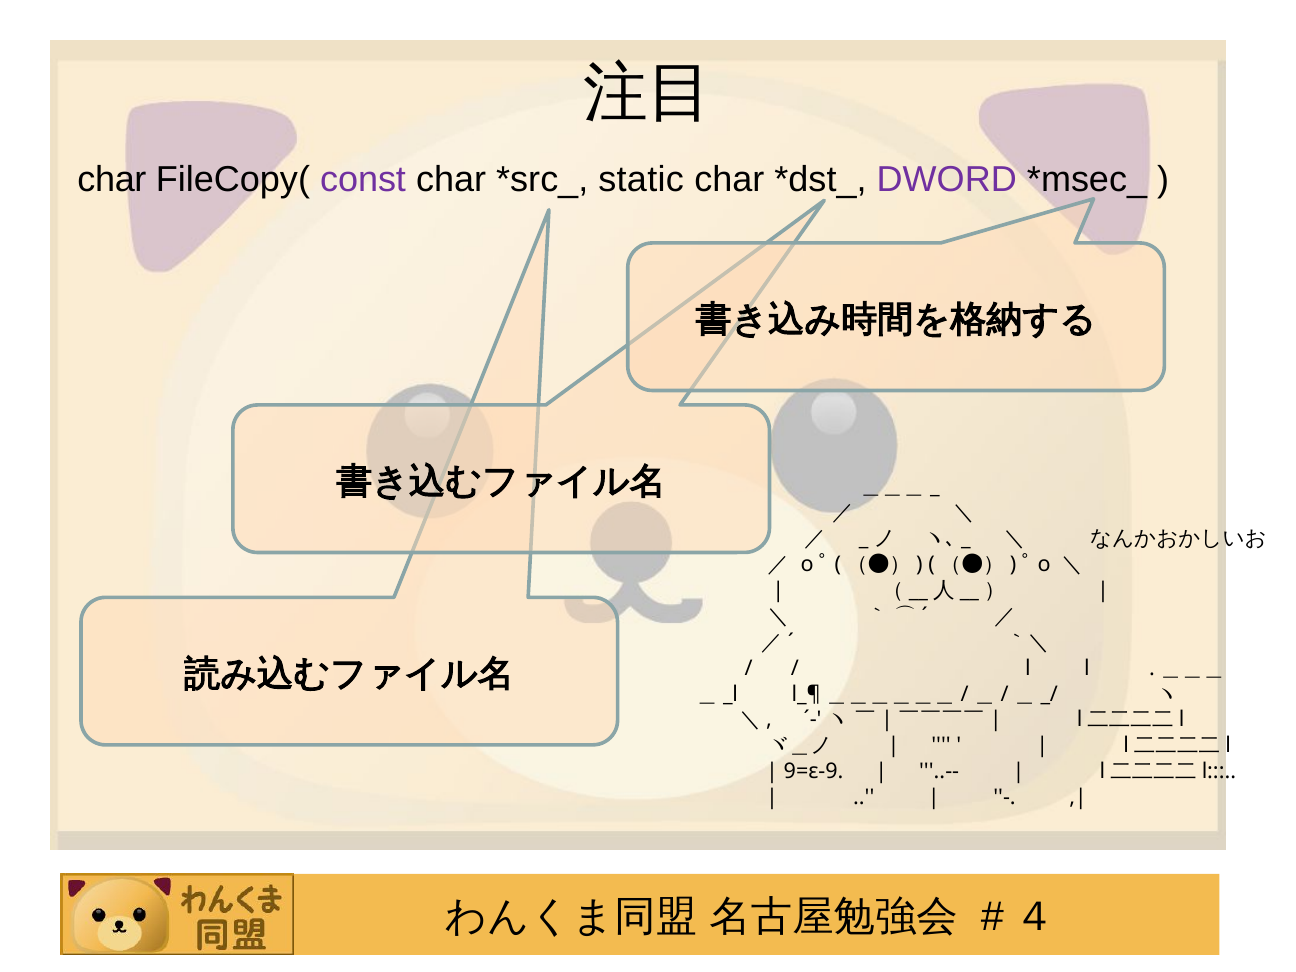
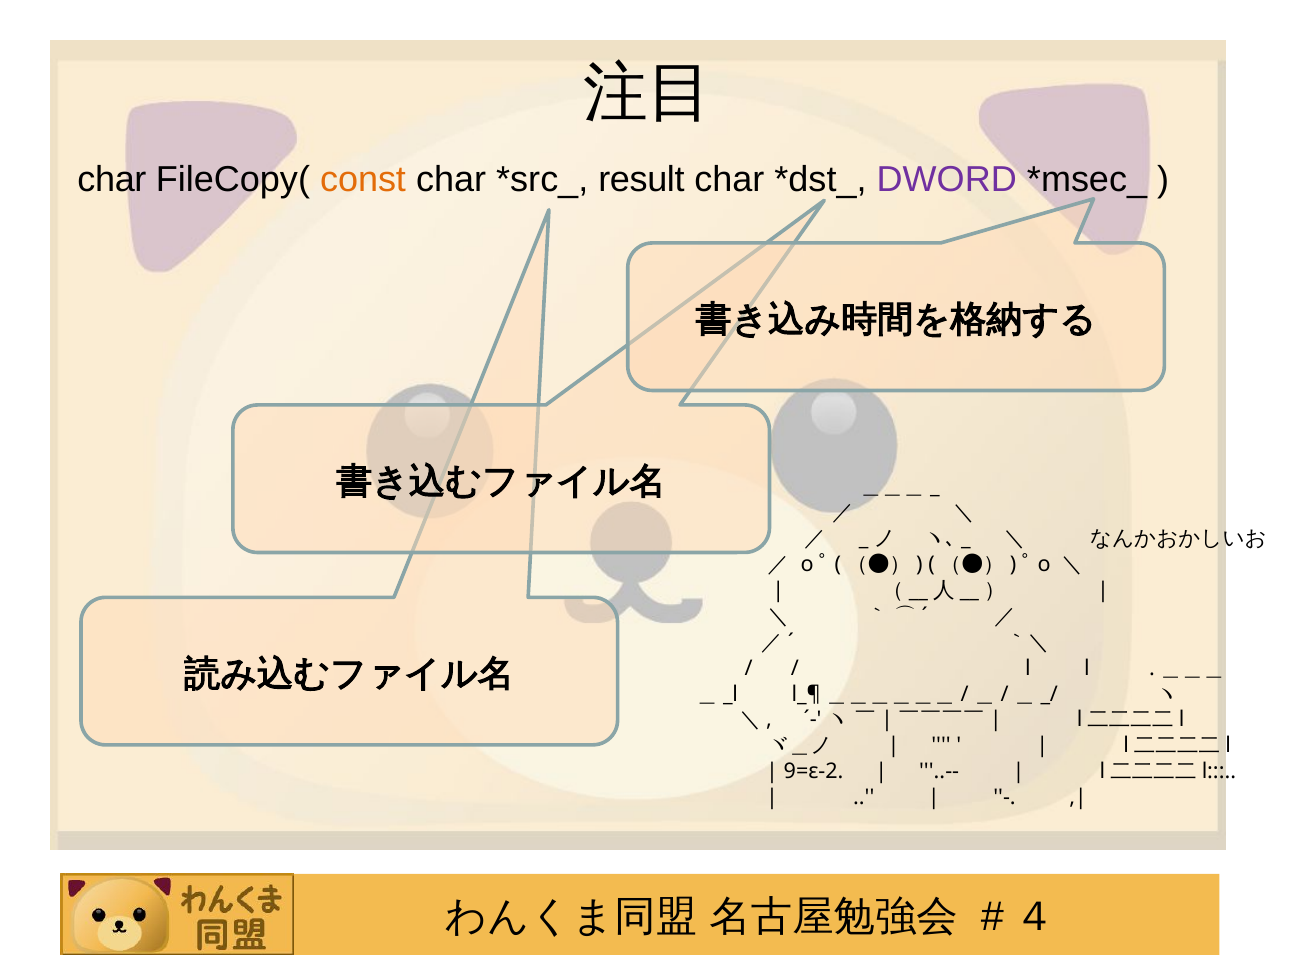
const colour: purple -> orange (363, 180)
static: static -> result (641, 180)
9=ε-9: 9=ε-9 -> 9=ε-2 (814, 772)
